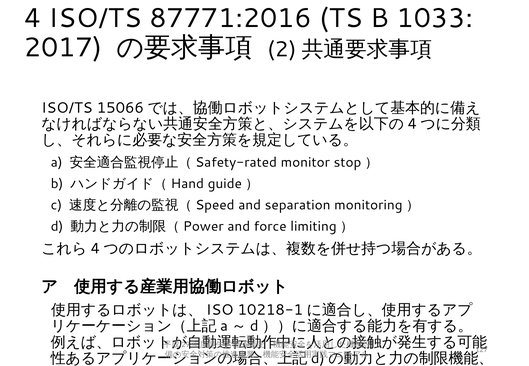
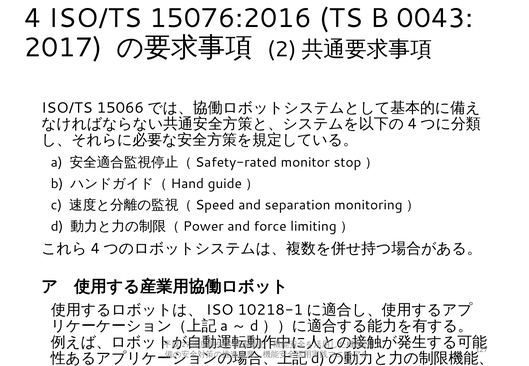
87771:2016: 87771:2016 -> 15076:2016 (231, 18)
1033: 1033 -> 0043 (435, 18)
